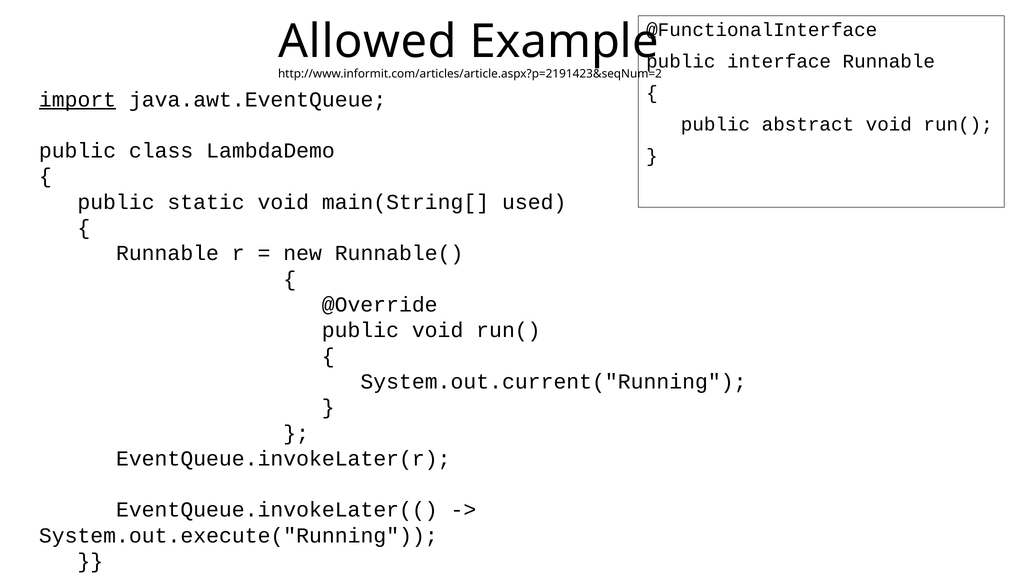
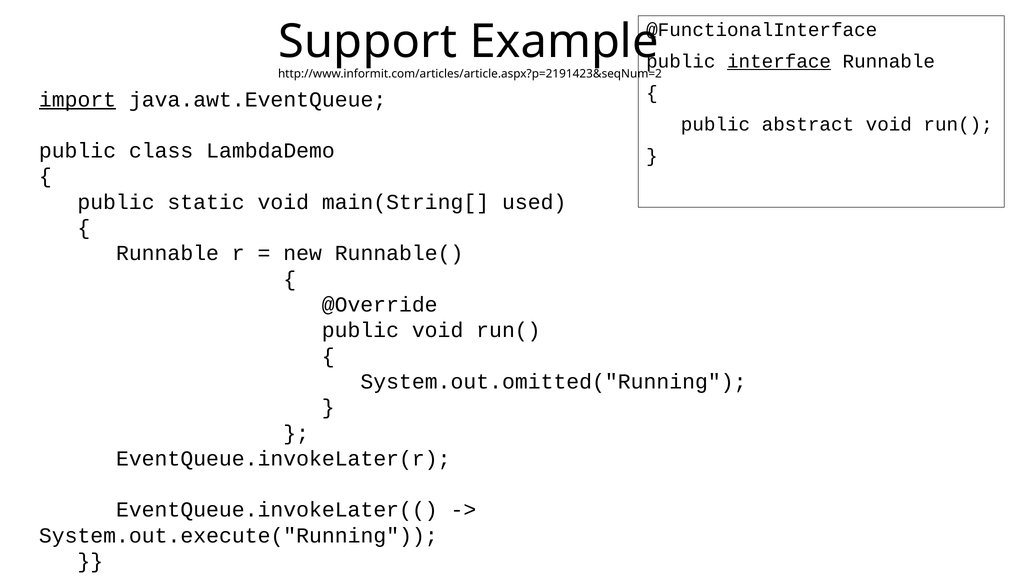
Allowed: Allowed -> Support (368, 42)
interface underline: none -> present (779, 61)
System.out.current("Running: System.out.current("Running -> System.out.omitted("Running (553, 382)
